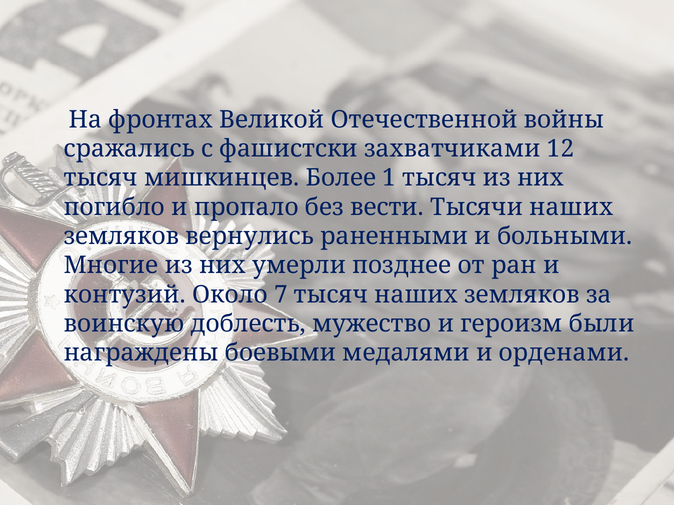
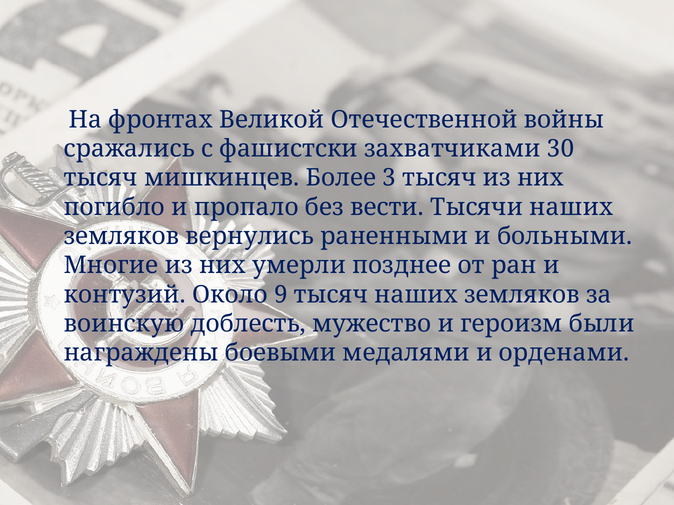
12: 12 -> 30 (561, 149)
1: 1 -> 3 (389, 178)
7: 7 -> 9 (281, 295)
